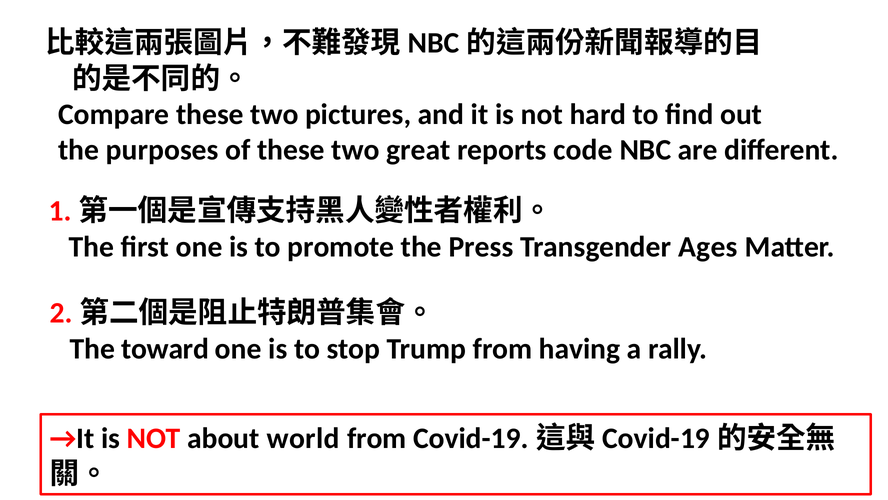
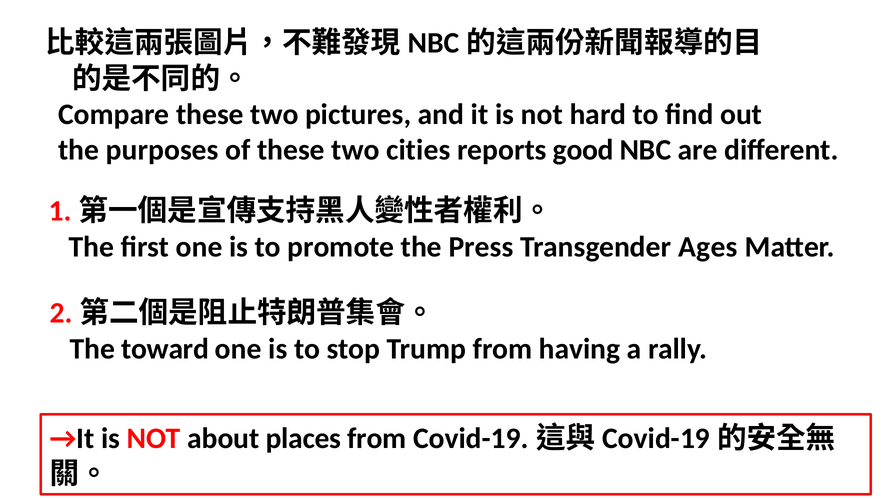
great: great -> cities (418, 150)
code: code -> good (583, 150)
world: world -> places (303, 438)
